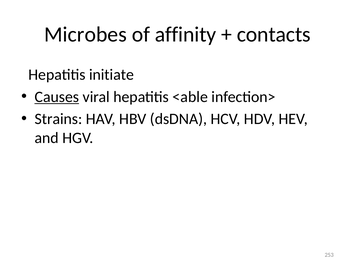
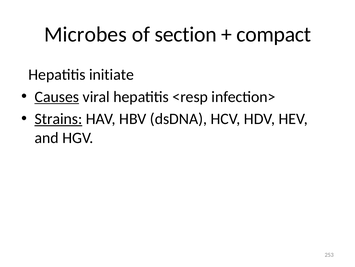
affinity: affinity -> section (186, 34)
contacts: contacts -> compact (274, 34)
<able: <able -> <resp (190, 97)
Strains underline: none -> present (58, 119)
